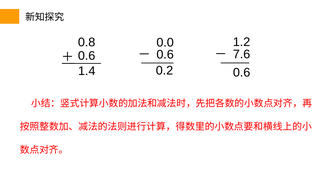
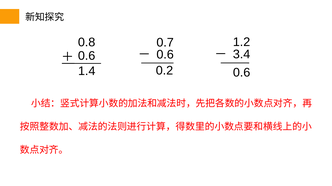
0.0: 0.0 -> 0.7 (165, 43)
7.6: 7.6 -> 3.4 (242, 54)
